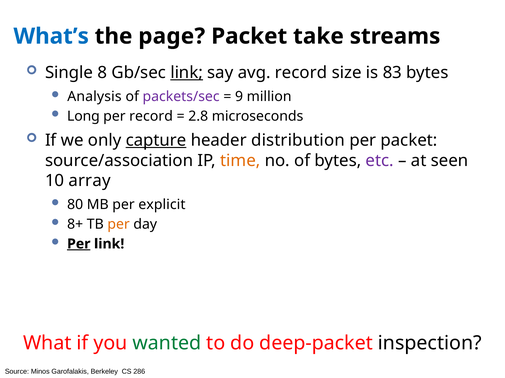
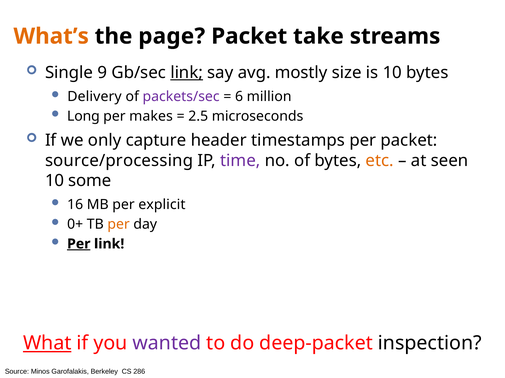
What’s colour: blue -> orange (51, 36)
8: 8 -> 9 (102, 73)
avg record: record -> mostly (301, 73)
is 83: 83 -> 10 (392, 73)
Analysis: Analysis -> Delivery (94, 97)
9: 9 -> 6 (239, 97)
per record: record -> makes (151, 116)
2.8: 2.8 -> 2.5 (198, 116)
capture underline: present -> none (156, 141)
distribution: distribution -> timestamps (298, 141)
source/association: source/association -> source/processing (119, 161)
time colour: orange -> purple (240, 161)
etc colour: purple -> orange (380, 161)
array: array -> some (90, 181)
80: 80 -> 16 (75, 205)
8+: 8+ -> 0+ (75, 225)
What underline: none -> present (47, 344)
wanted colour: green -> purple (167, 344)
